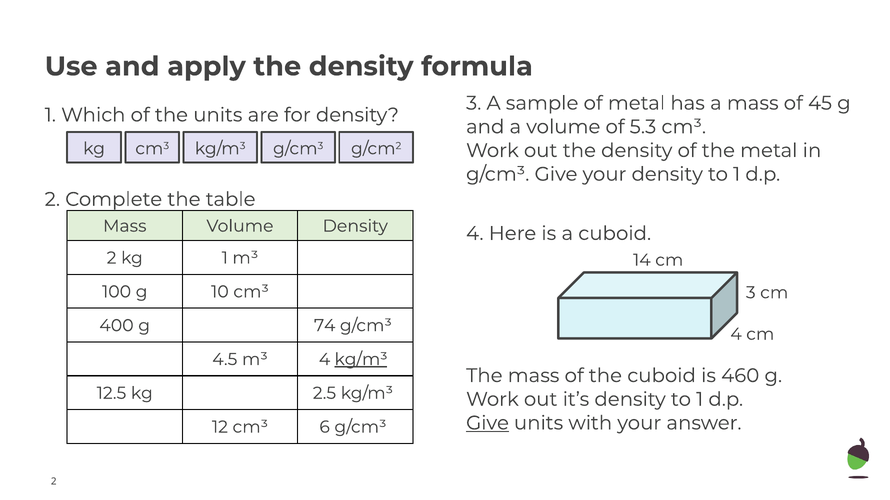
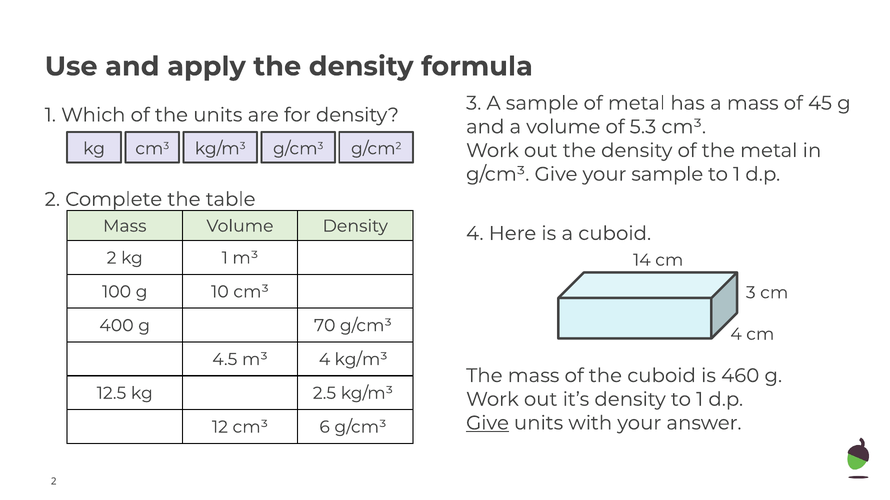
your density: density -> sample (667, 174)
74: 74 -> 70 (325, 326)
kg/m³ underline: present -> none (361, 360)
